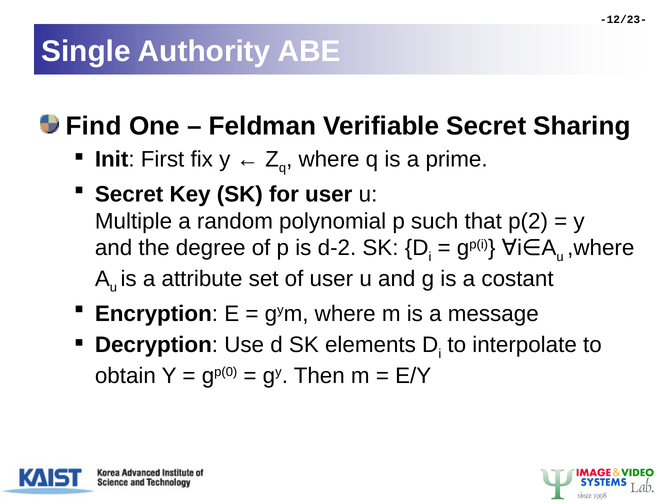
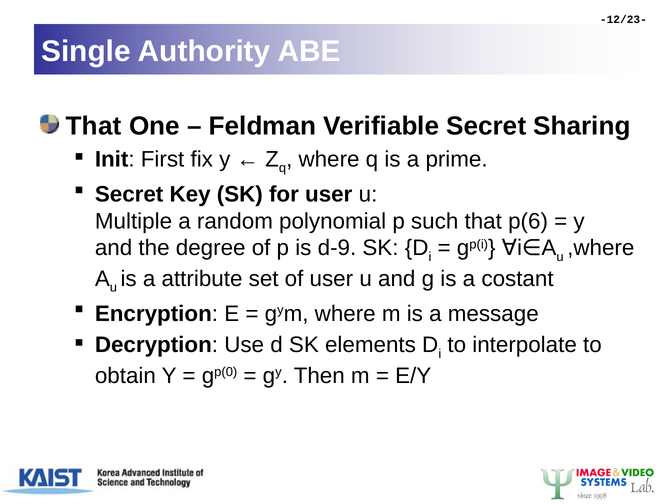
Find: Find -> That (94, 126)
p(2: p(2 -> p(6 (528, 221)
d-2: d-2 -> d-9 (337, 248)
